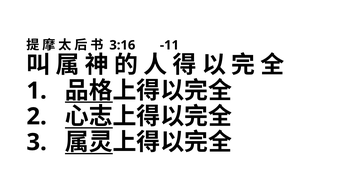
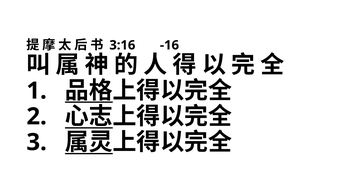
-11: -11 -> -16 (169, 45)
